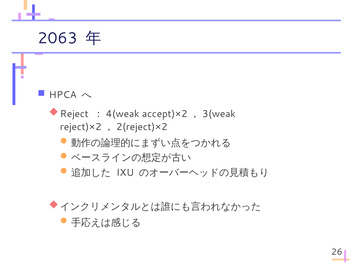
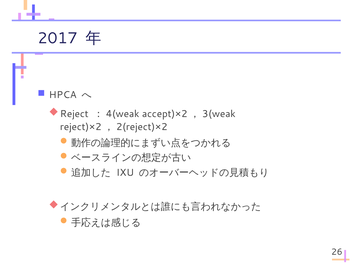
2063: 2063 -> 2017 (58, 38)
